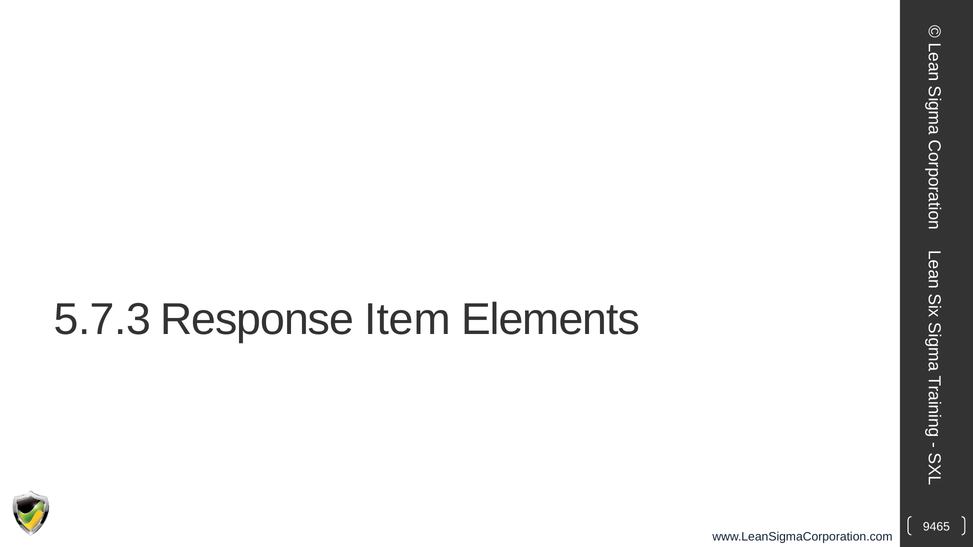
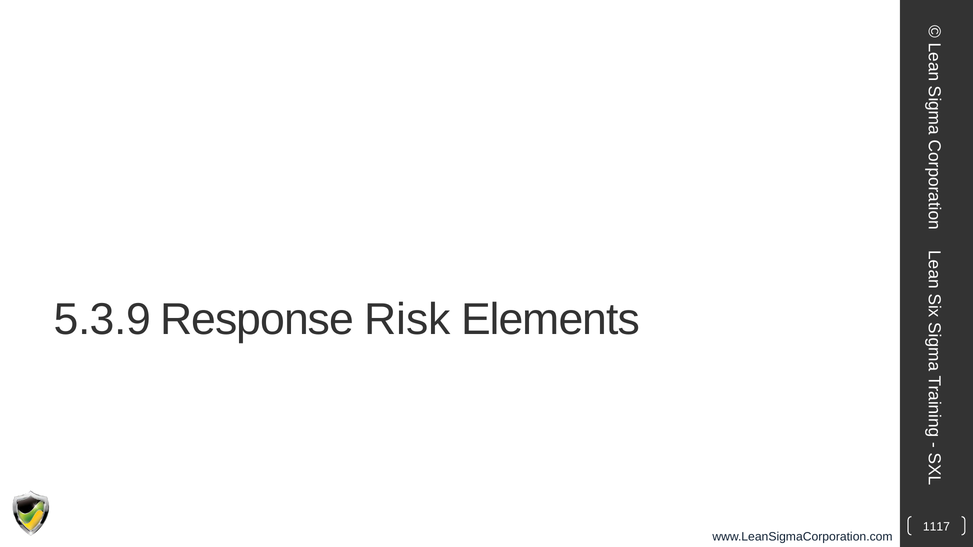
5.7.3: 5.7.3 -> 5.3.9 (102, 320)
Item: Item -> Risk (408, 320)
9465: 9465 -> 1117 (936, 527)
